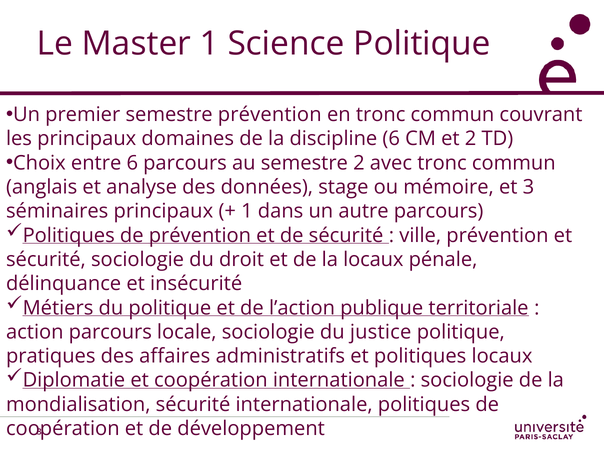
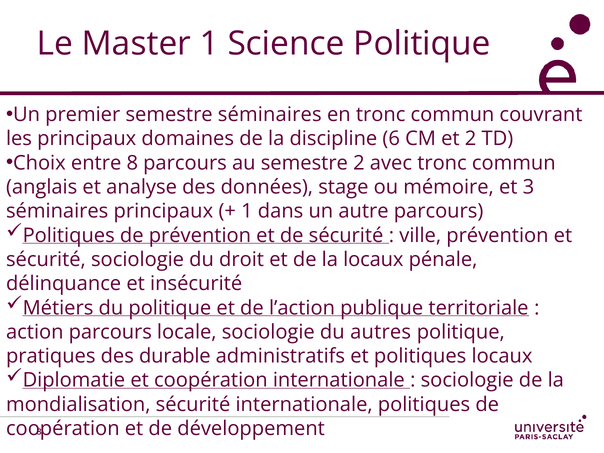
semestre prévention: prévention -> séminaires (270, 115)
entre 6: 6 -> 8 (132, 163)
justice: justice -> autres (381, 332)
affaires: affaires -> durable (175, 356)
